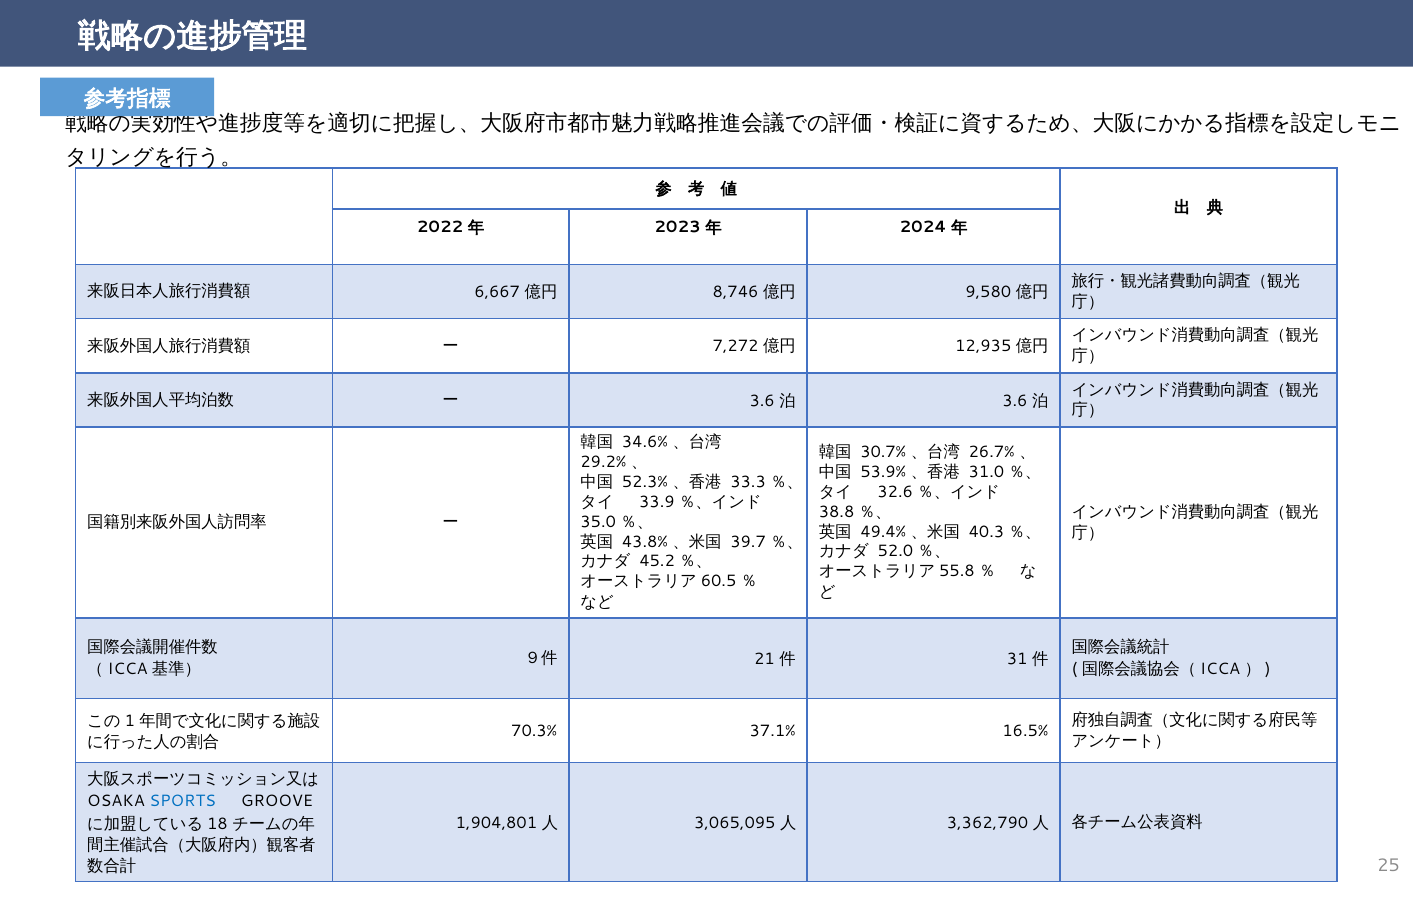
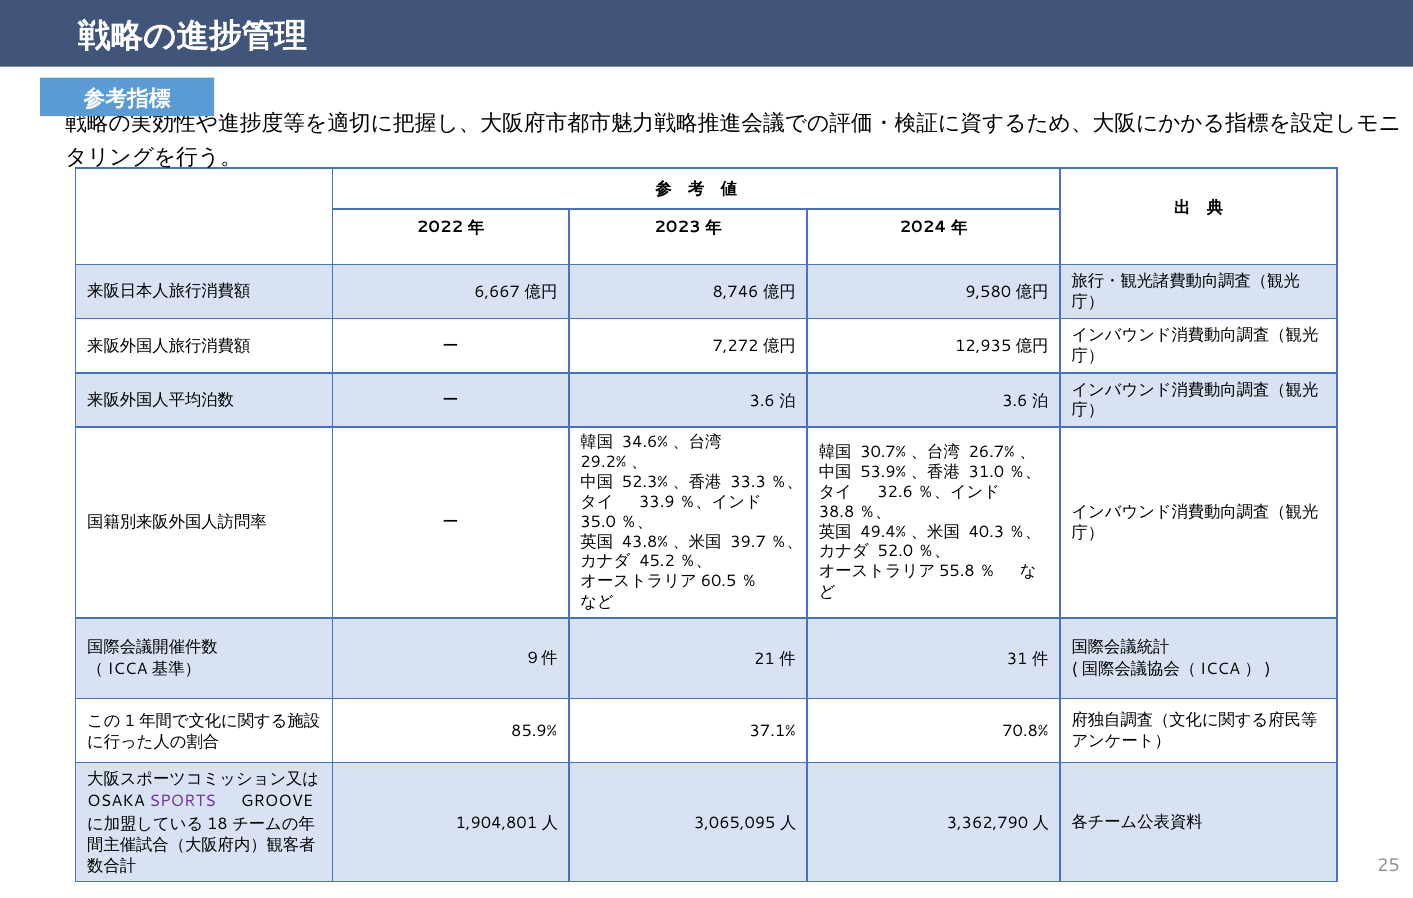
70.3%: 70.3% -> 85.9% (534, 732)
16.5%: 16.5% -> 70.8% (1025, 732)
SPORTS colour: blue -> purple (183, 802)
